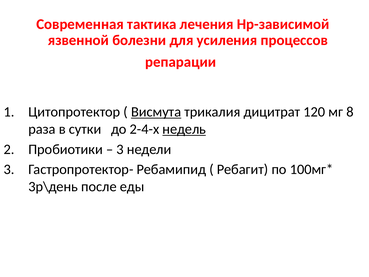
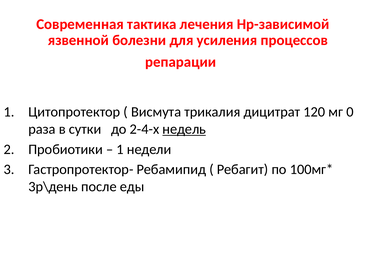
Висмута underline: present -> none (156, 112)
8: 8 -> 0 (350, 112)
3: 3 -> 1 (120, 149)
